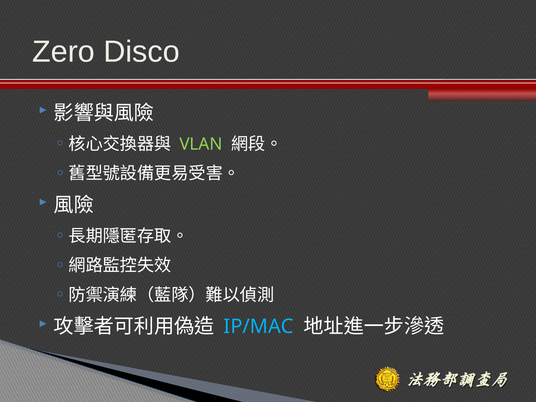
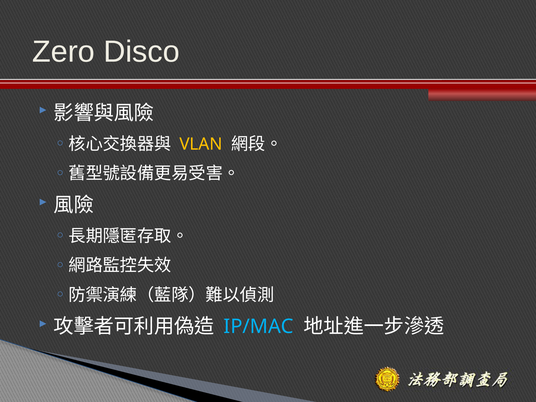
VLAN colour: light green -> yellow (201, 144)
